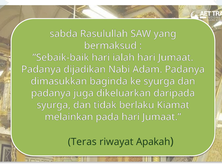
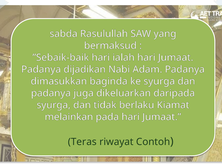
Apakah: Apakah -> Contoh (153, 141)
